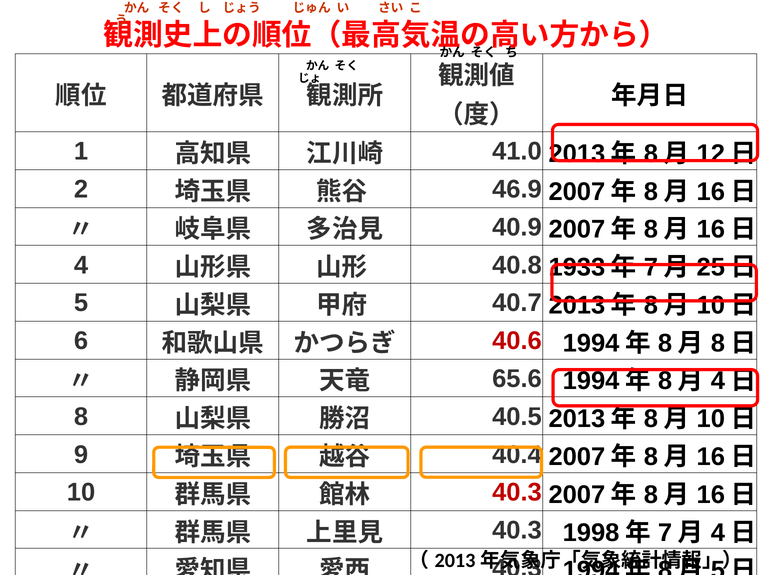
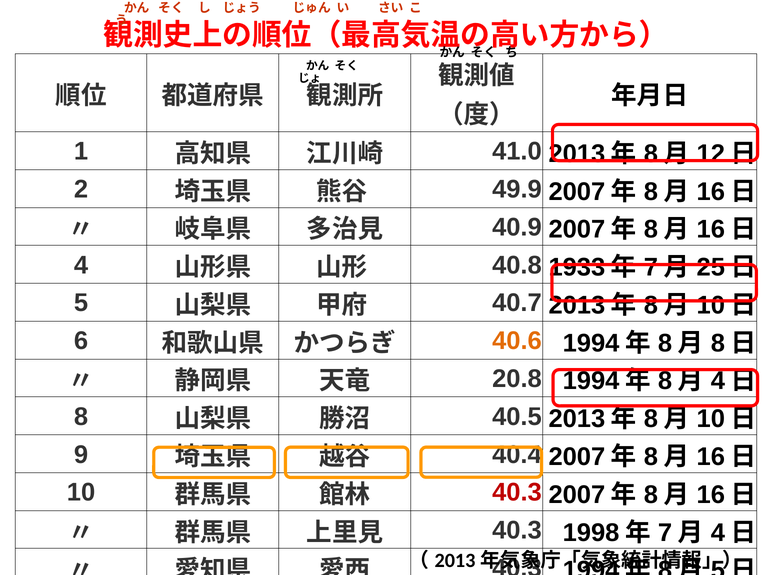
46.9: 46.9 -> 49.9 (517, 189)
40.6 colour: red -> orange (517, 341)
65.6: 65.6 -> 20.8 (517, 378)
